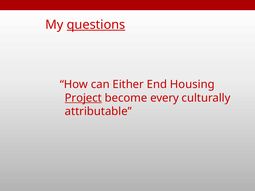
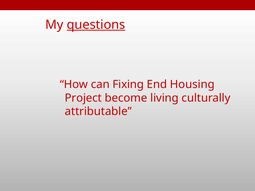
Either: Either -> Fixing (128, 84)
Project underline: present -> none (83, 98)
every: every -> living (165, 98)
